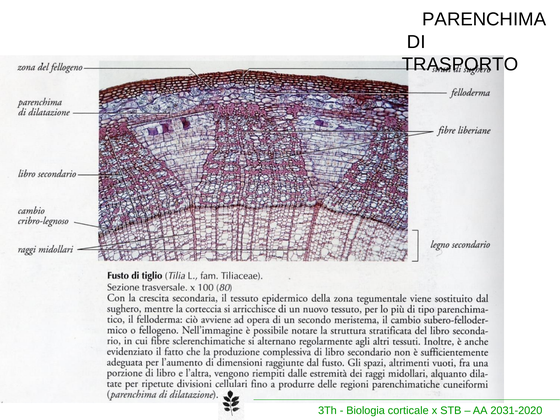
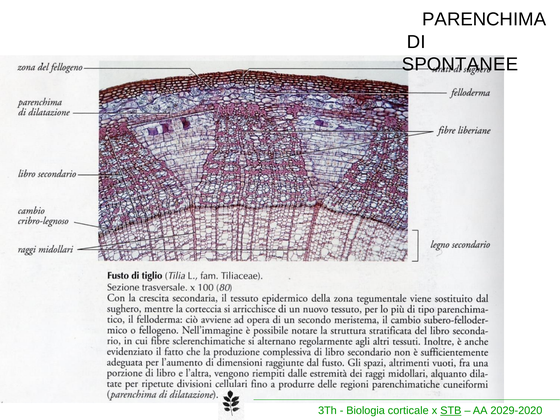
TRASPORTO: TRASPORTO -> SPONTANEE (460, 64)
STB underline: none -> present (451, 411)
2031-2020: 2031-2020 -> 2029-2020 (516, 411)
